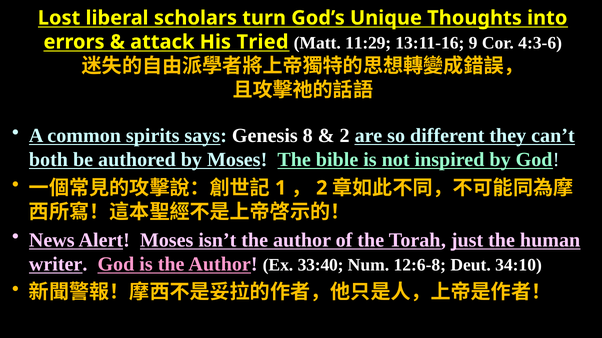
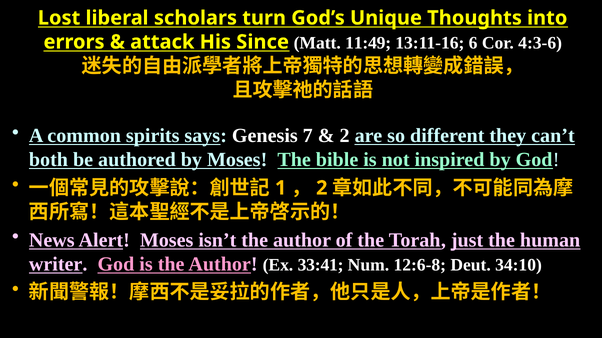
Tried: Tried -> Since (263, 42)
11:29: 11:29 -> 11:49 (368, 43)
9: 9 -> 6 (473, 43)
8: 8 -> 7 (308, 136)
33:40: 33:40 -> 33:41 (321, 265)
